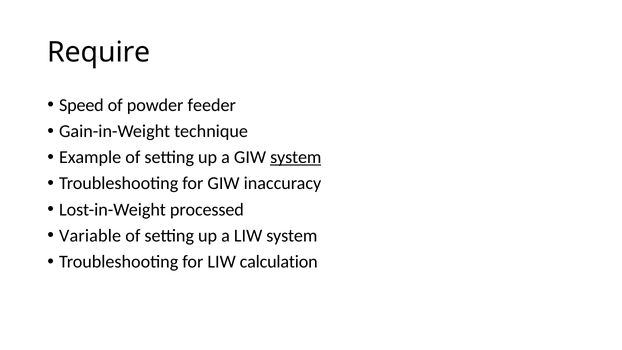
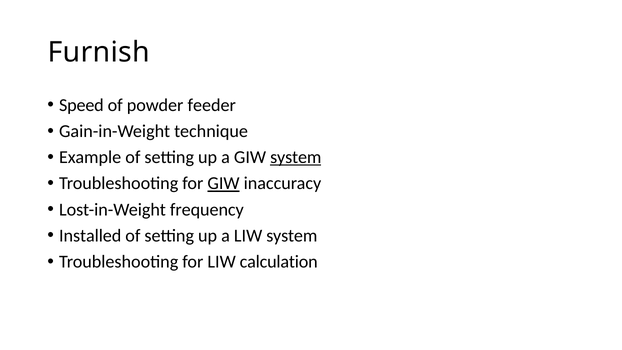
Require: Require -> Furnish (99, 52)
GIW underline: none -> present (224, 183)
processed: processed -> frequency (207, 209)
Variable: Variable -> Installed (90, 236)
